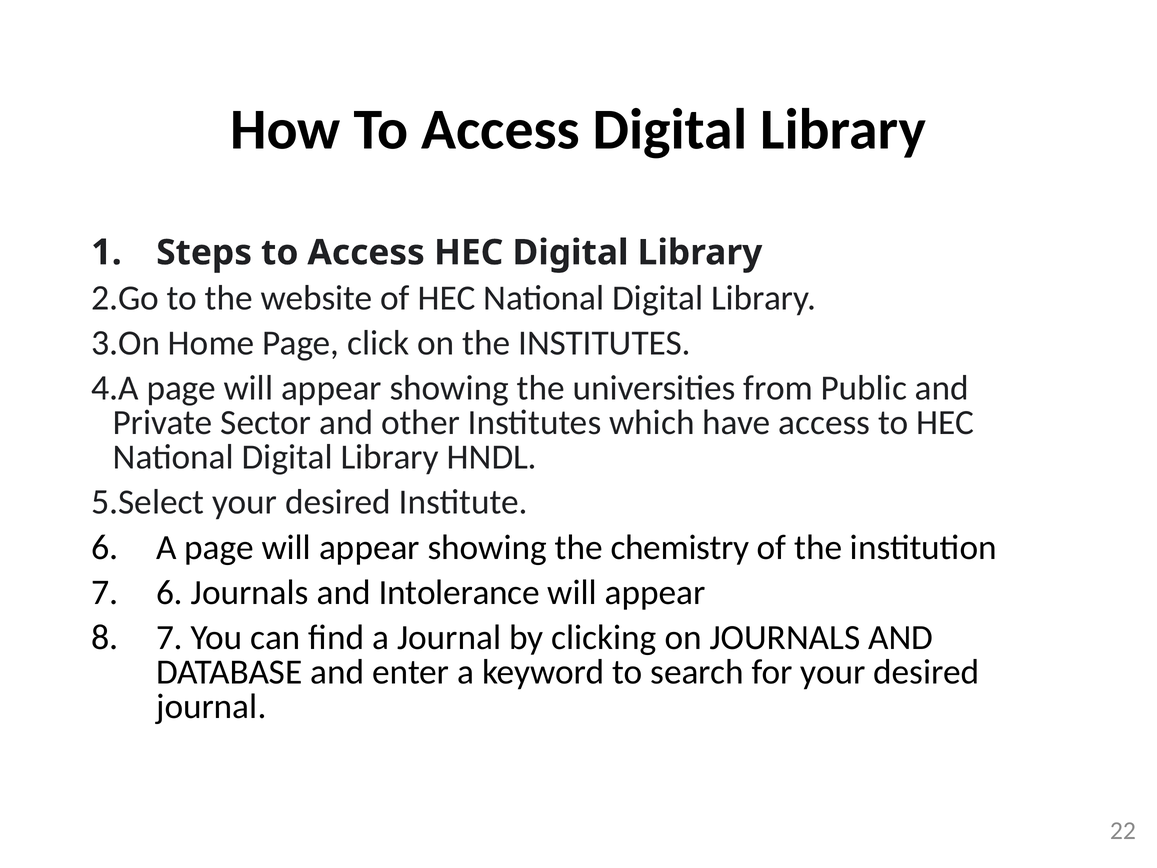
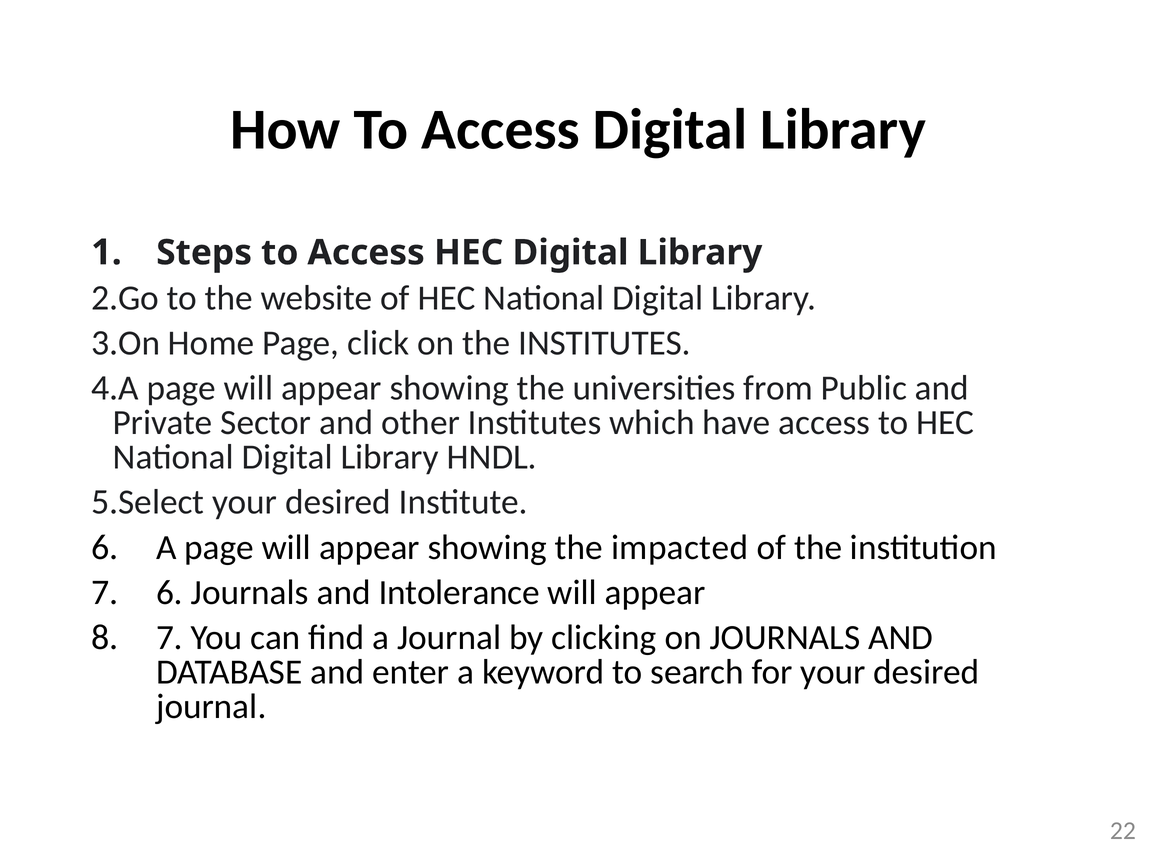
chemistry: chemistry -> impacted (680, 547)
